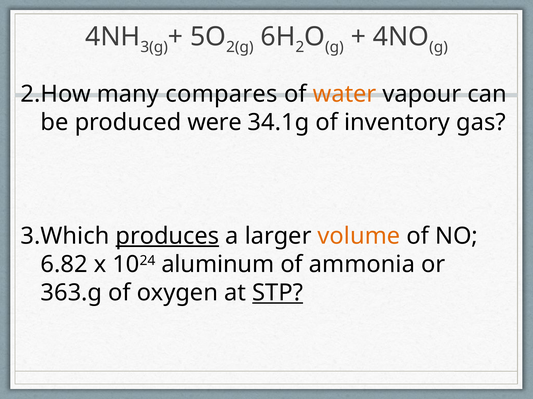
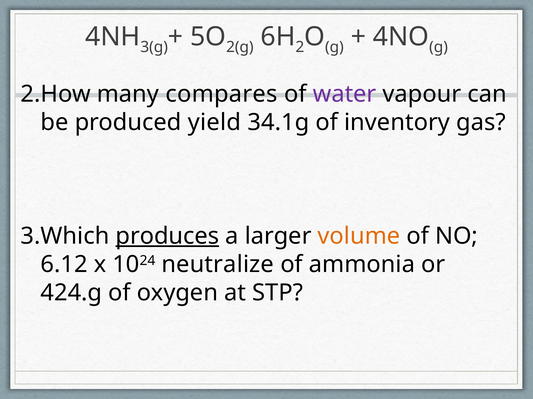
water colour: orange -> purple (345, 94)
were: were -> yield (214, 123)
6.82: 6.82 -> 6.12 (64, 265)
aluminum: aluminum -> neutralize (218, 265)
363.g: 363.g -> 424.g (71, 293)
STP underline: present -> none (278, 293)
